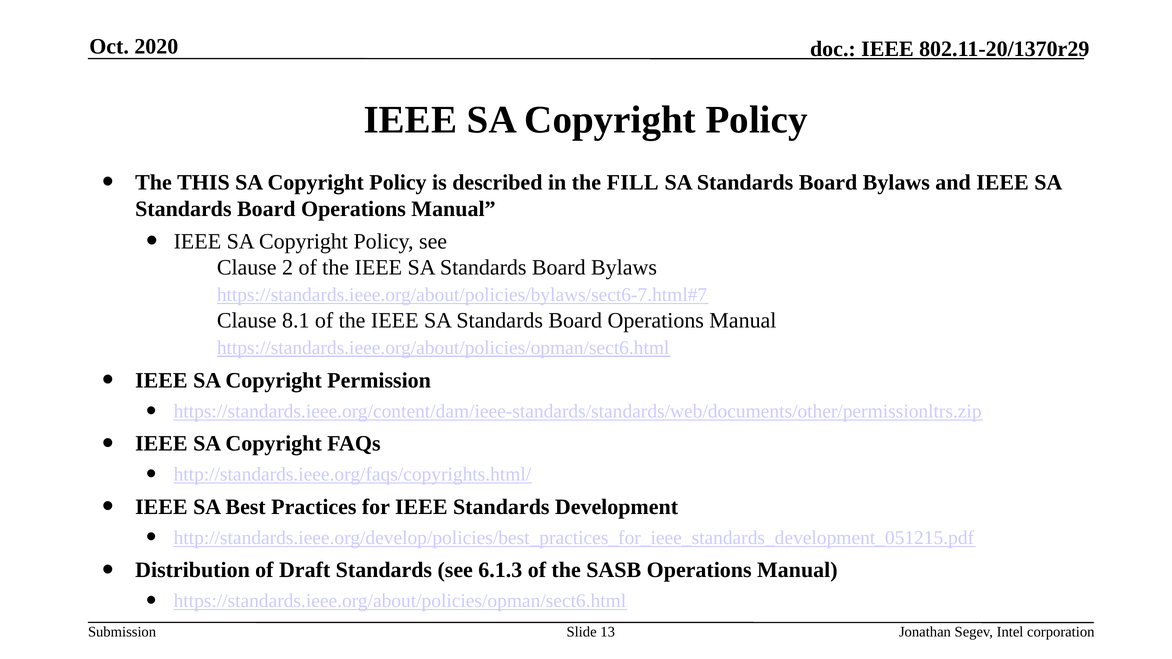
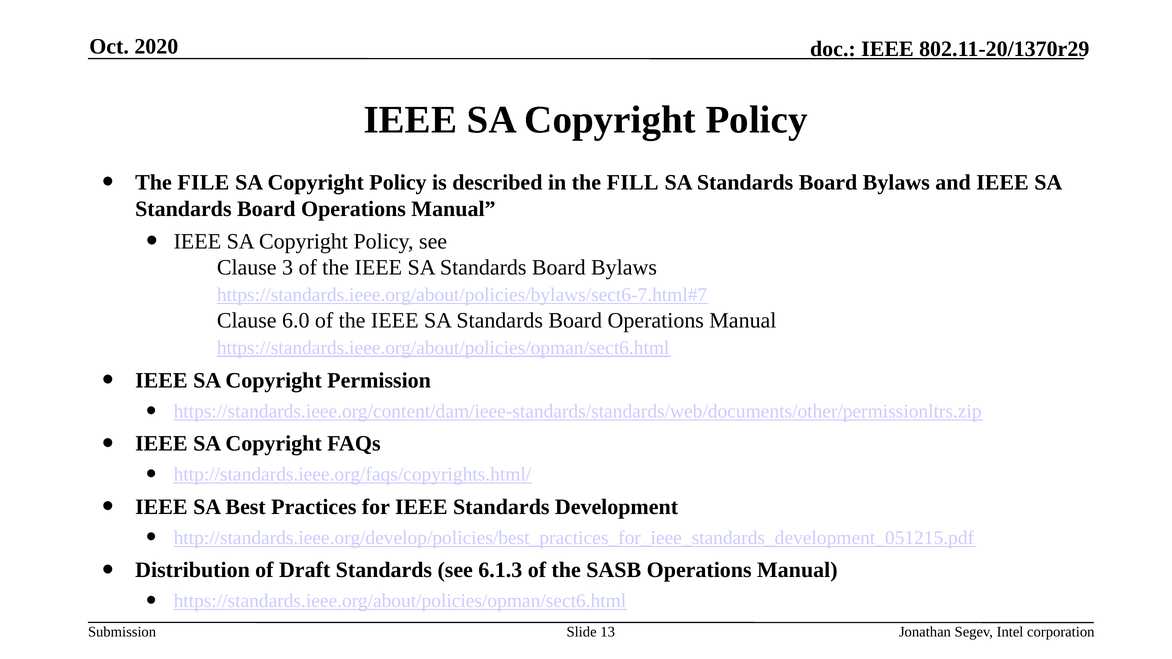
THIS: THIS -> FILE (203, 183)
2: 2 -> 3 (288, 268)
8.1: 8.1 -> 6.0 (296, 321)
